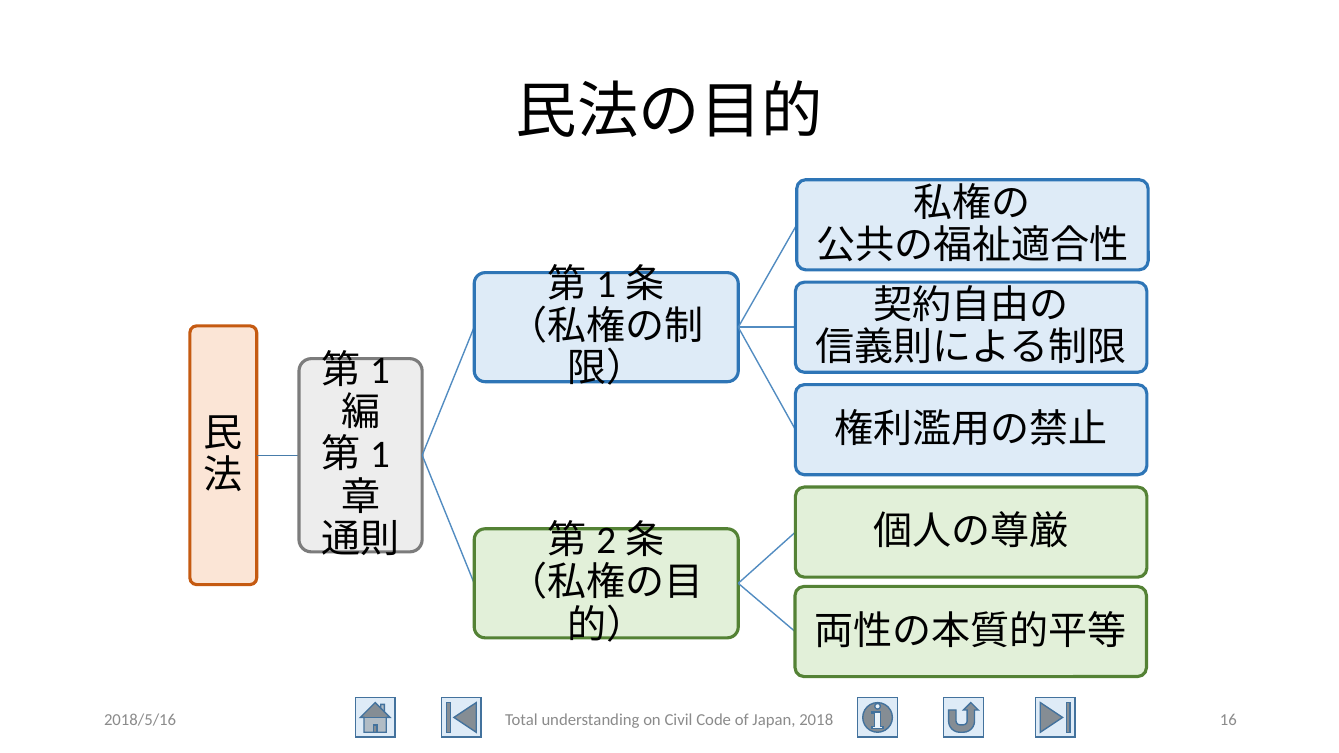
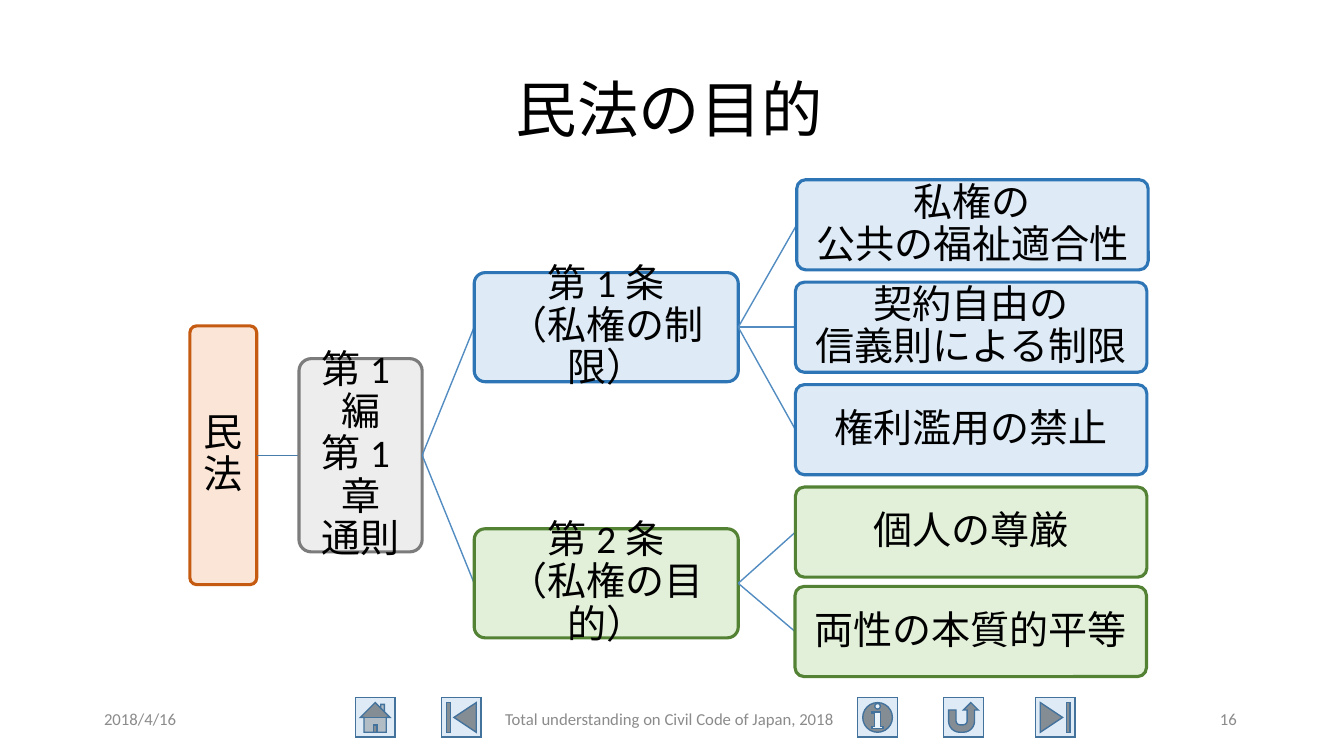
2018/5/16: 2018/5/16 -> 2018/4/16 (140, 720)
